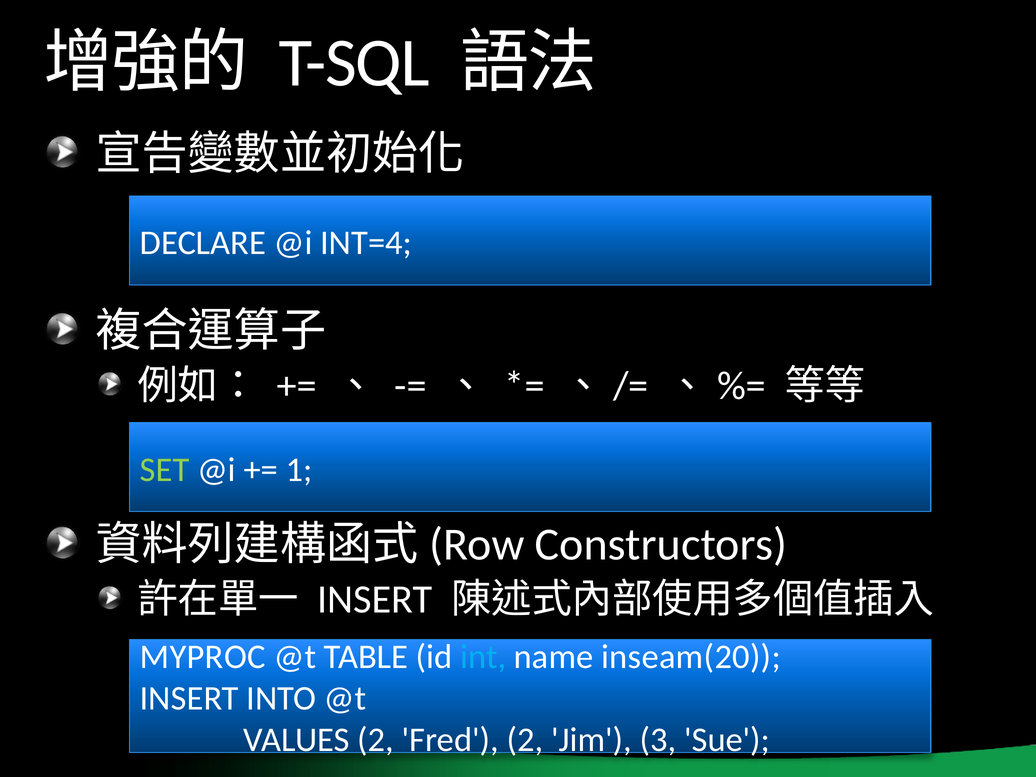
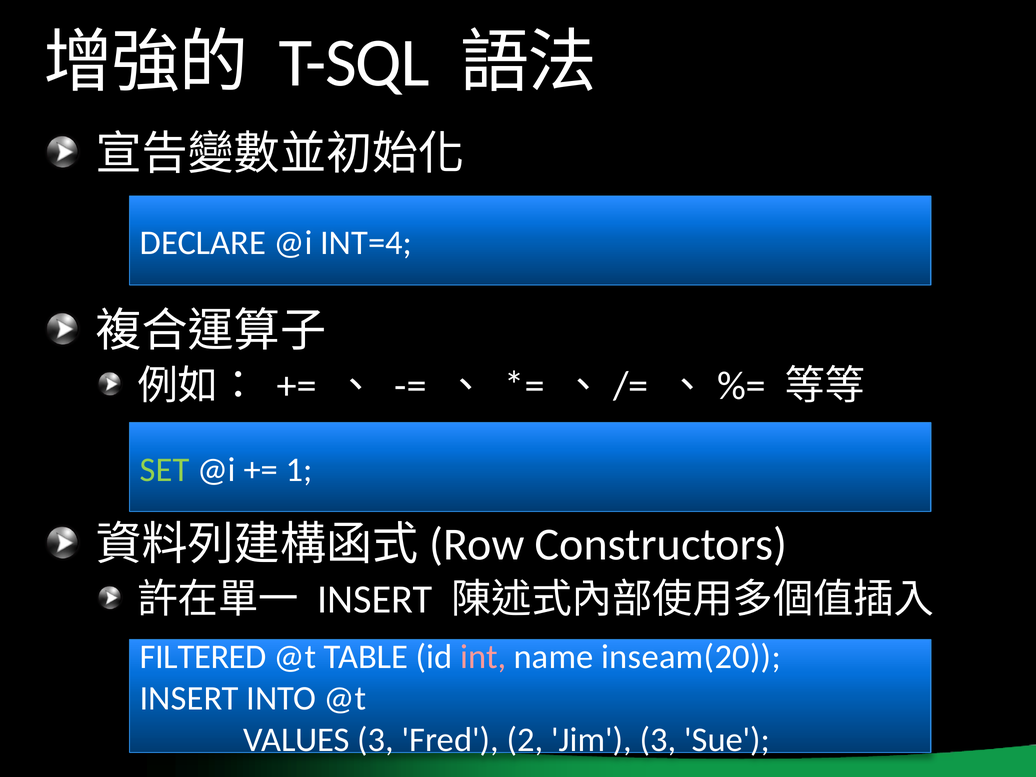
MYPROC: MYPROC -> FILTERED (203, 657)
int colour: light blue -> pink (483, 657)
VALUES 2: 2 -> 3 (376, 740)
